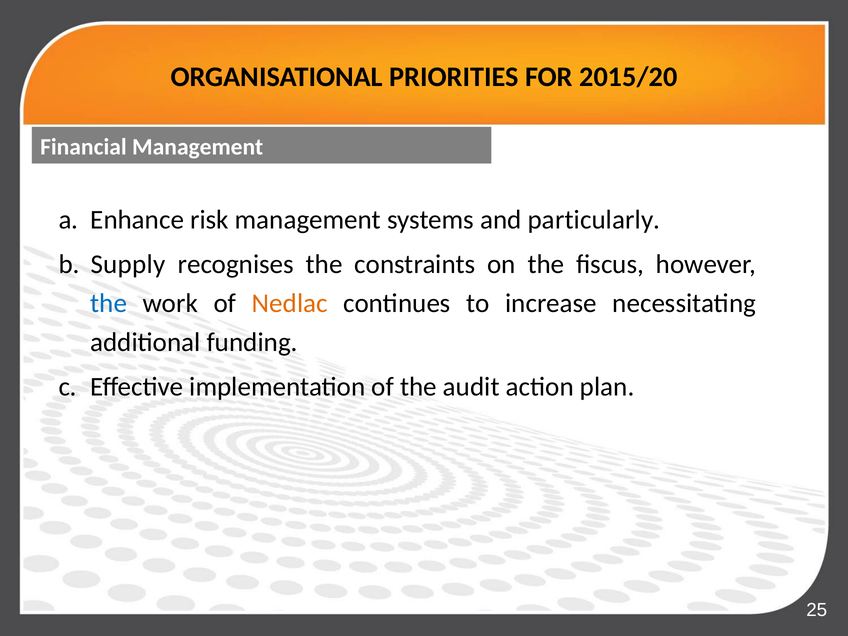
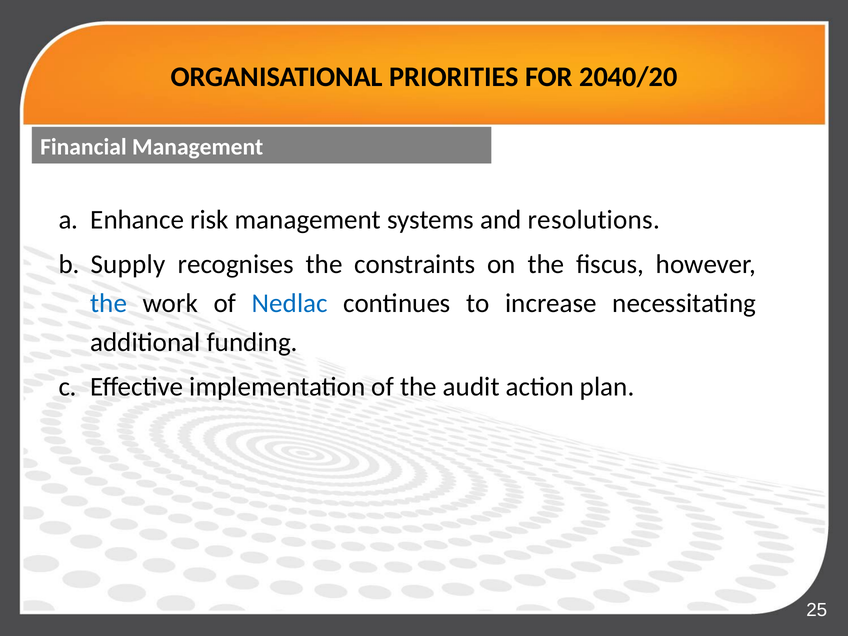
2015/20: 2015/20 -> 2040/20 (628, 77)
particularly: particularly -> resolutions (594, 220)
Nedlac colour: orange -> blue (290, 303)
